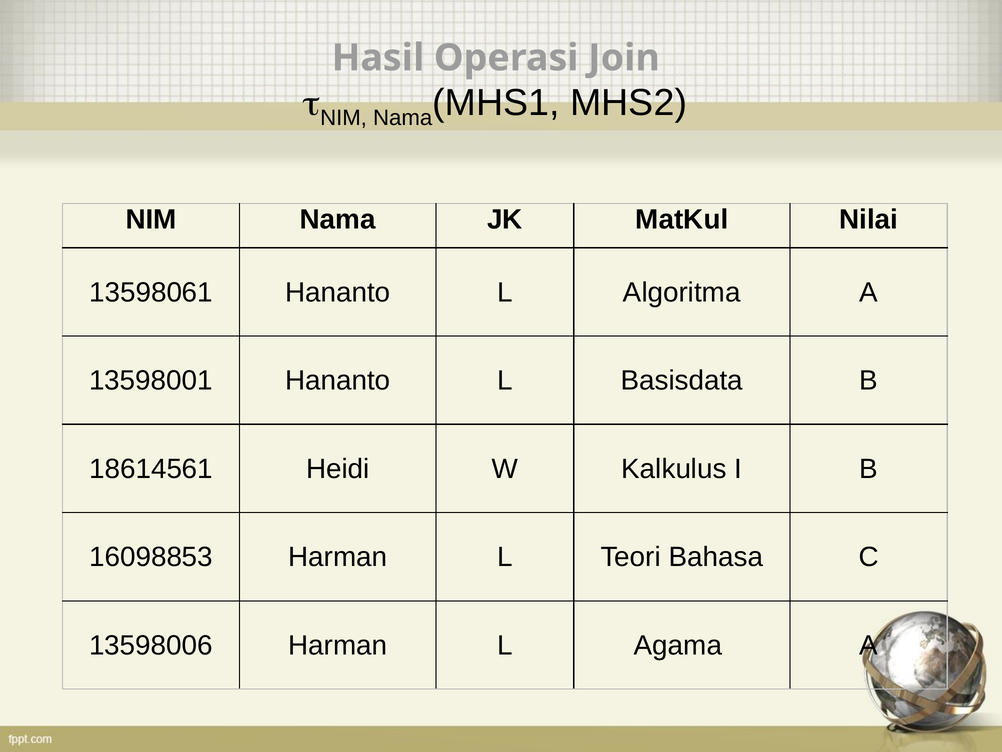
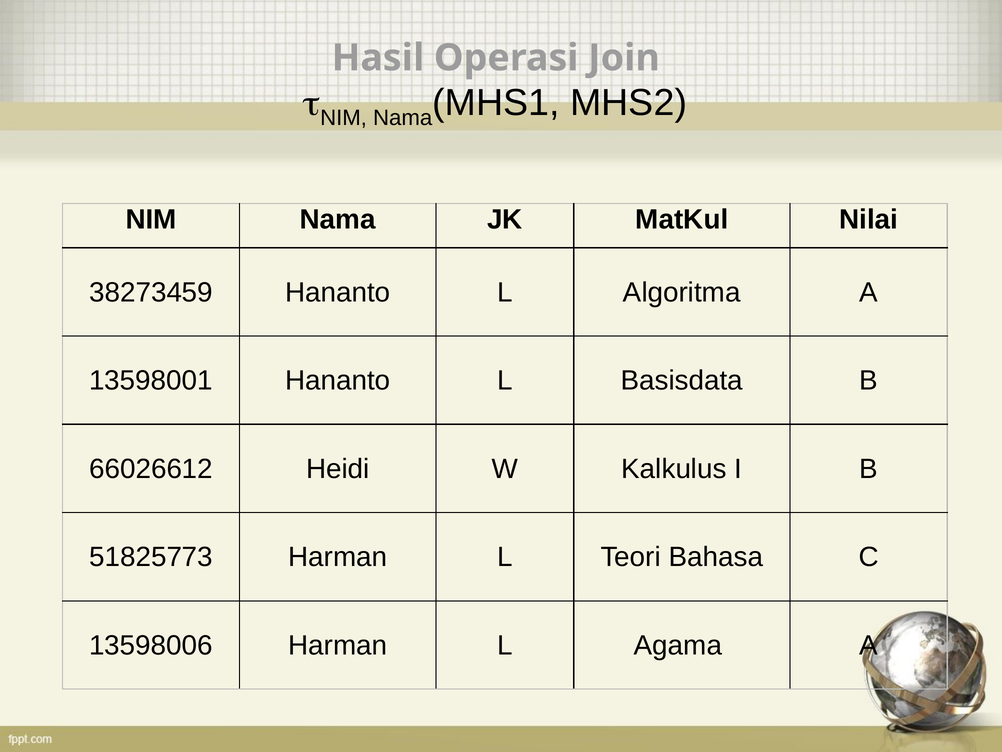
13598061: 13598061 -> 38273459 (151, 292)
18614561: 18614561 -> 66026612 (151, 469)
16098853: 16098853 -> 51825773 (151, 557)
